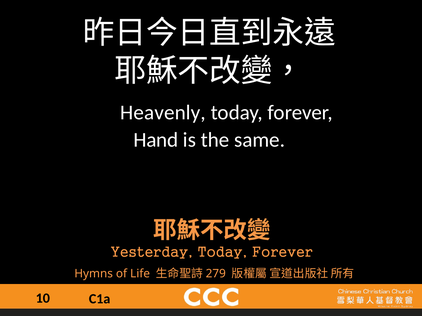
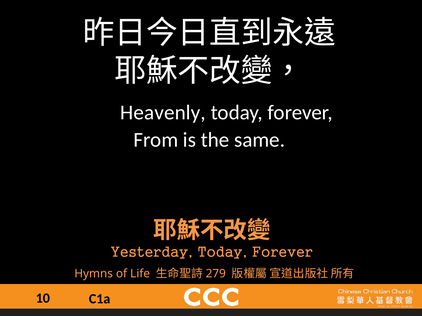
Hand: Hand -> From (156, 140)
